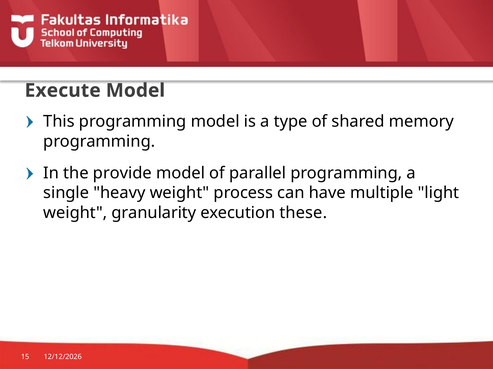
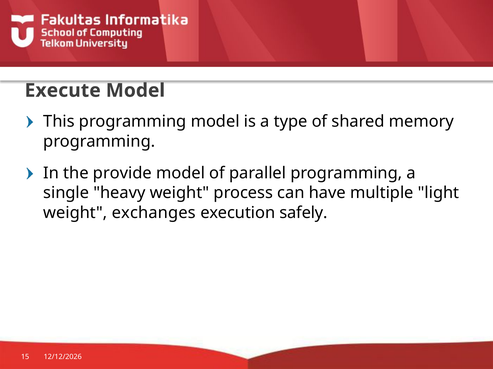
granularity: granularity -> exchanges (154, 213)
these: these -> safely (303, 213)
